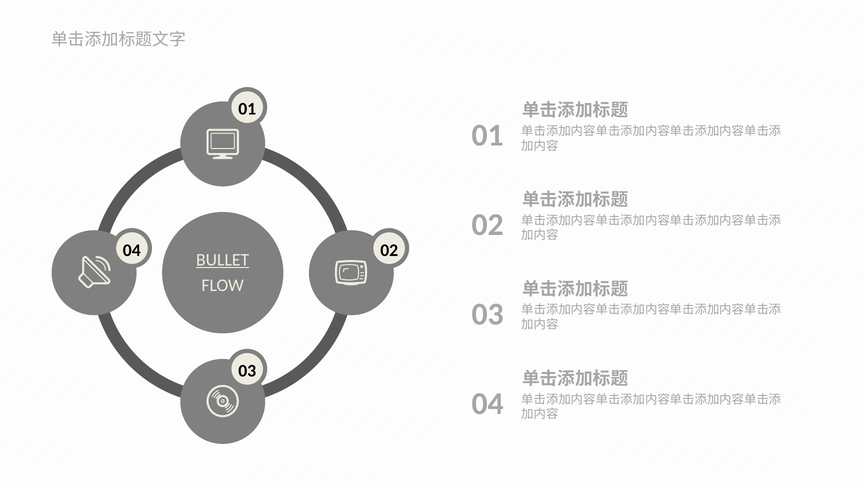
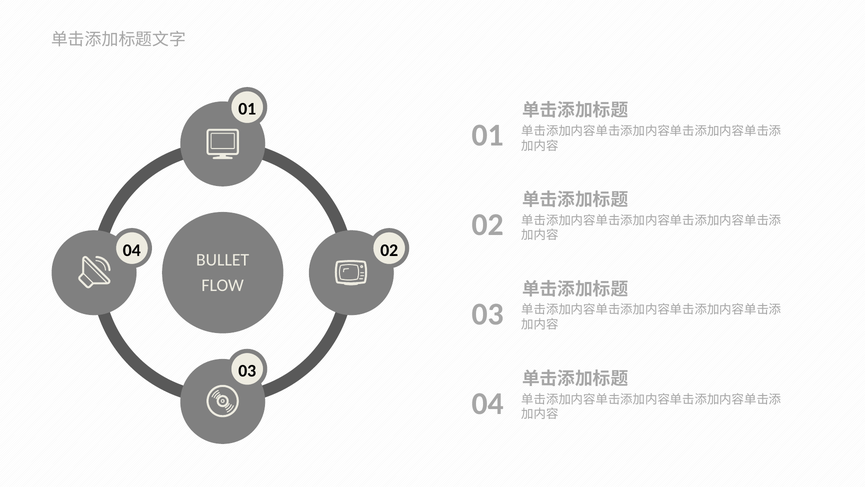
BULLET underline: present -> none (223, 260)
